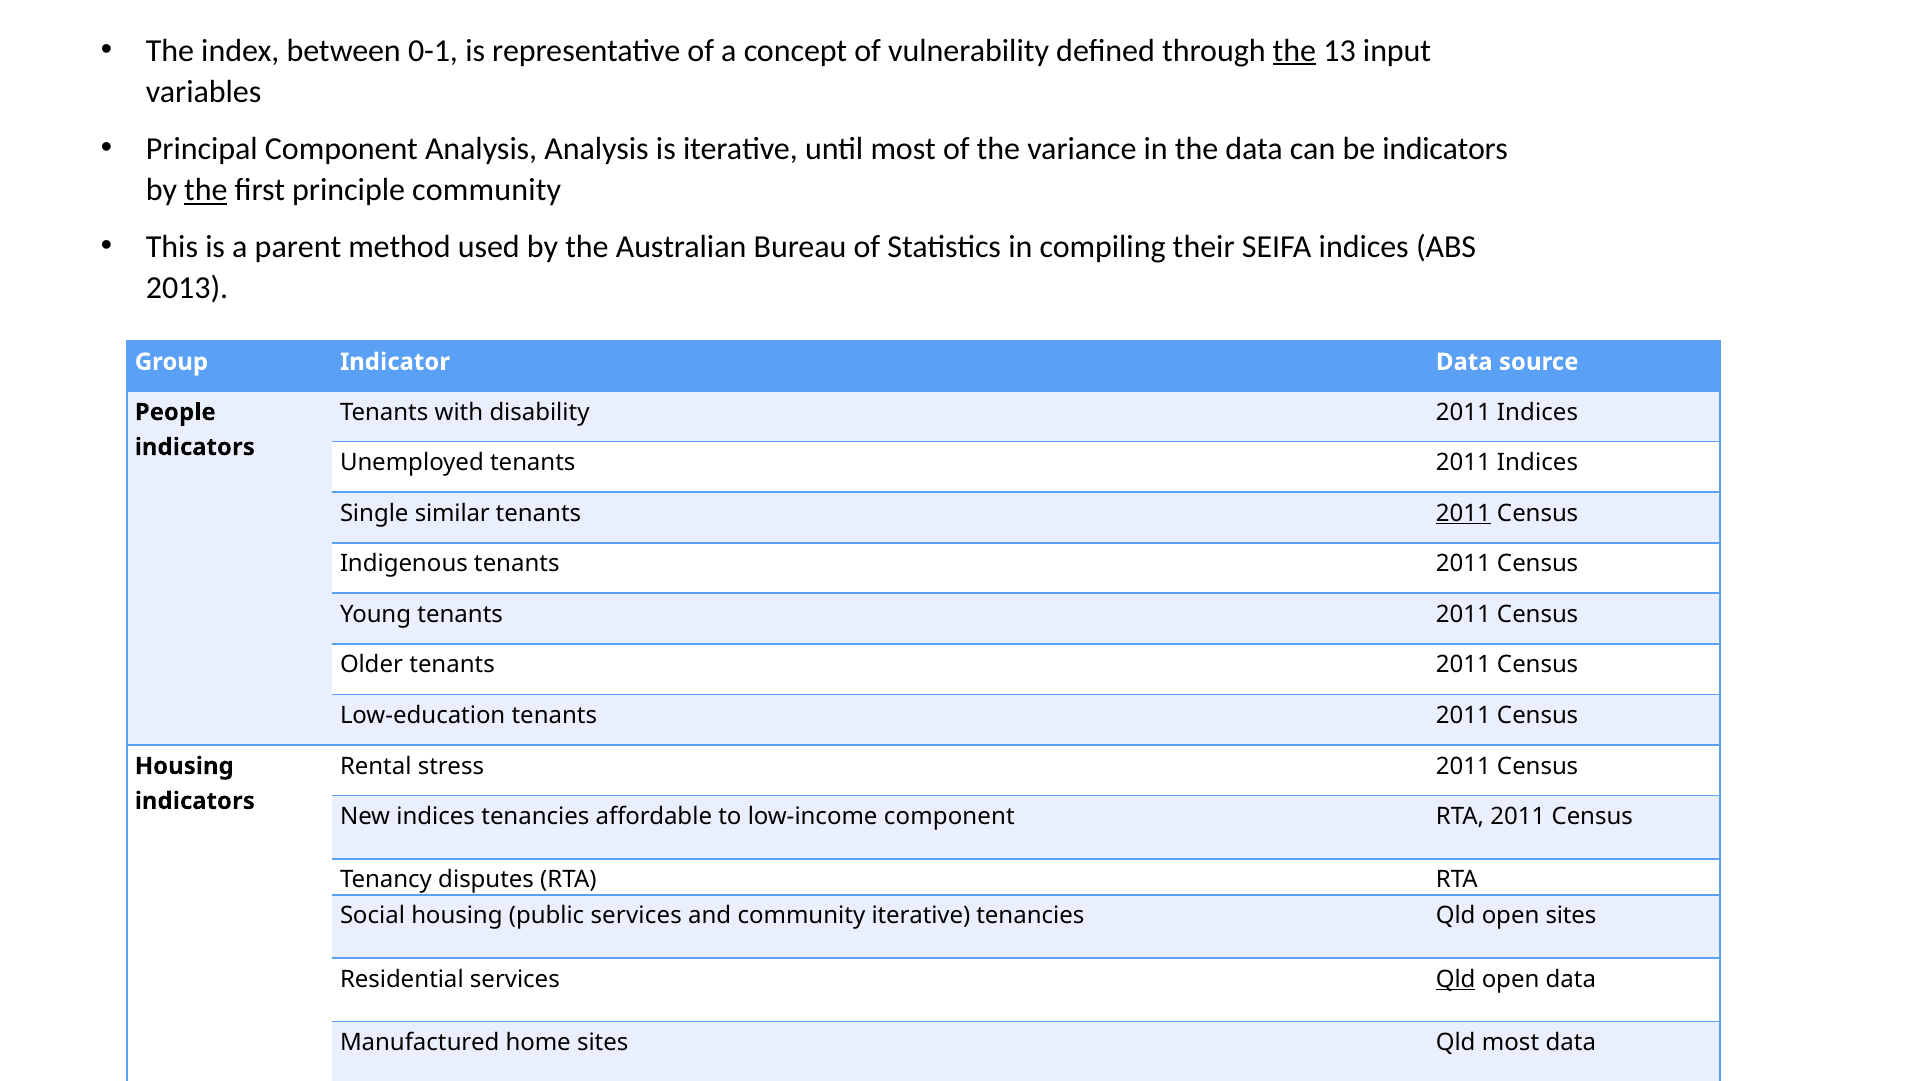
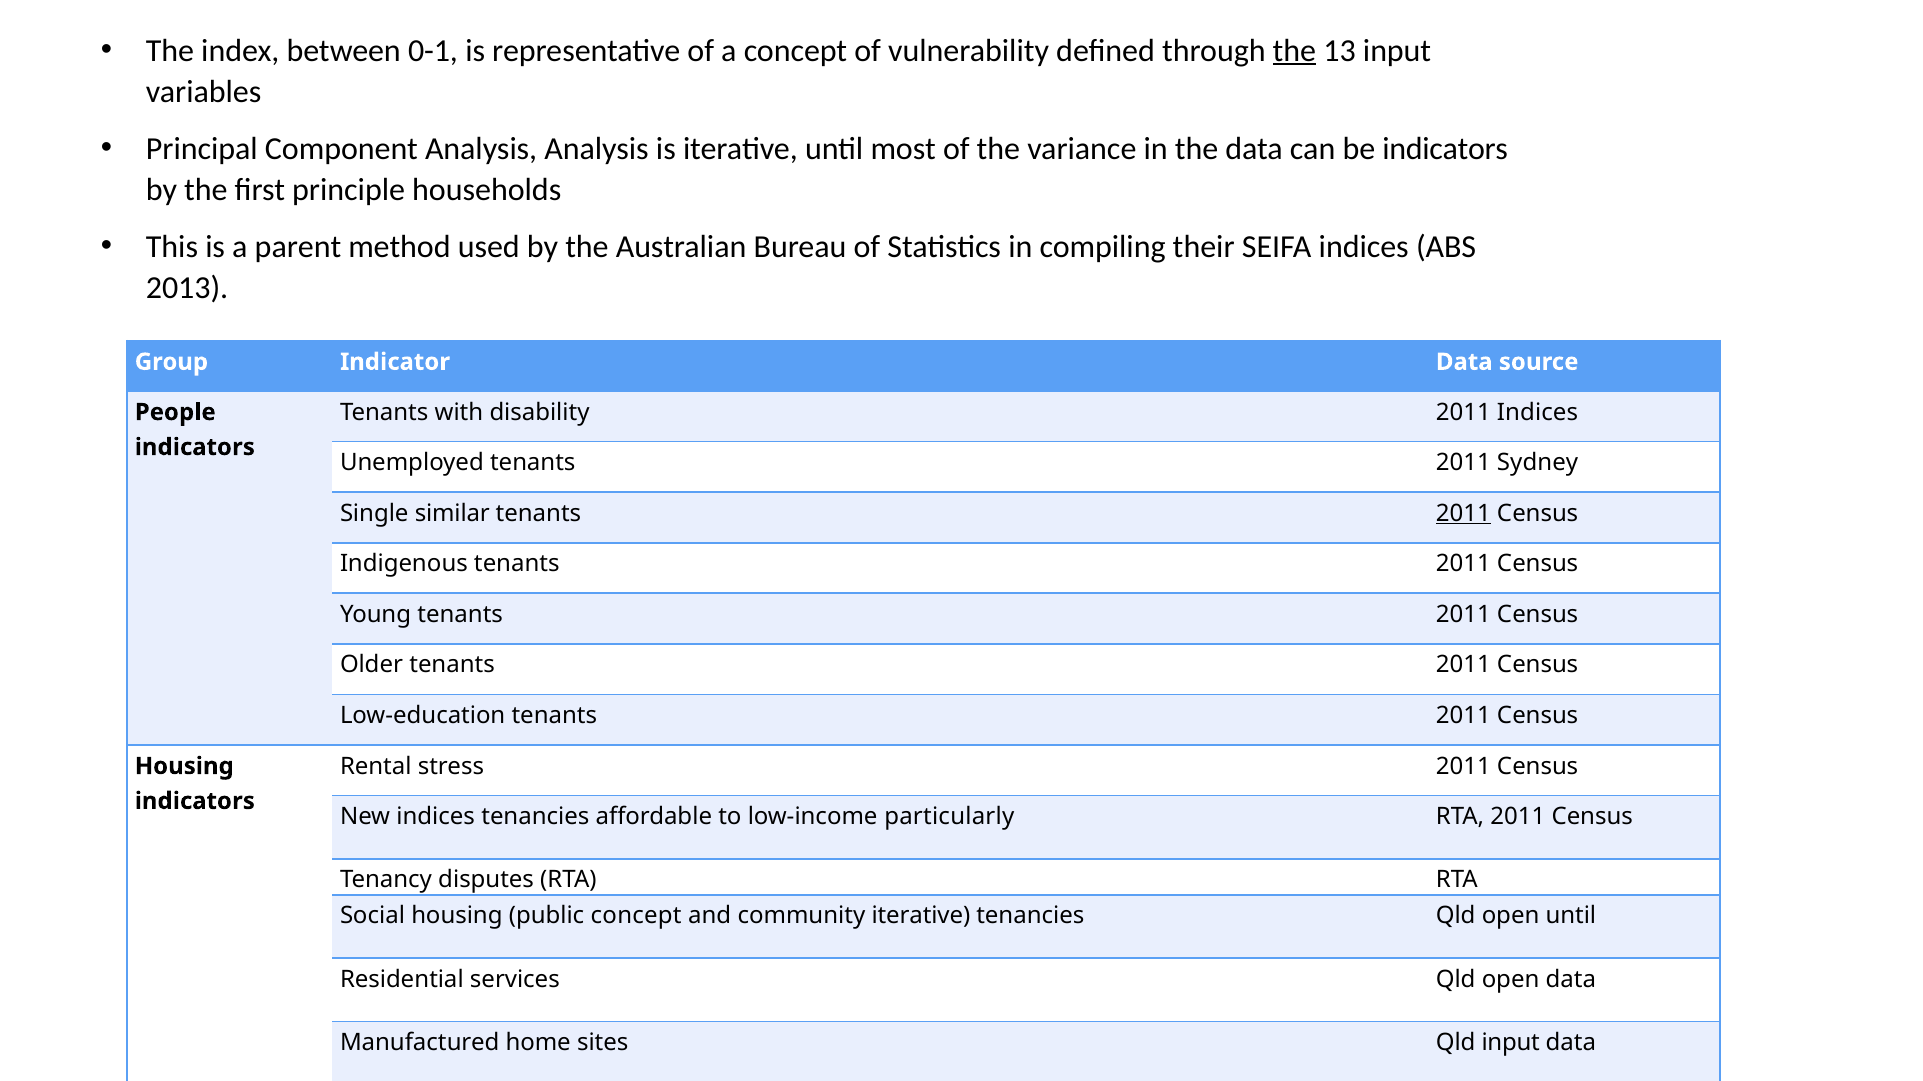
the underline: present -> none (206, 190)
principle community: community -> households (487, 190)
tenants 2011 Indices: Indices -> Sydney (1538, 463)
low-income component: component -> particularly (949, 817)
public services: services -> concept (636, 917)
open sites: sites -> until (1571, 917)
Qld underline: present -> none (1456, 980)
Qld most: most -> input (1511, 1043)
